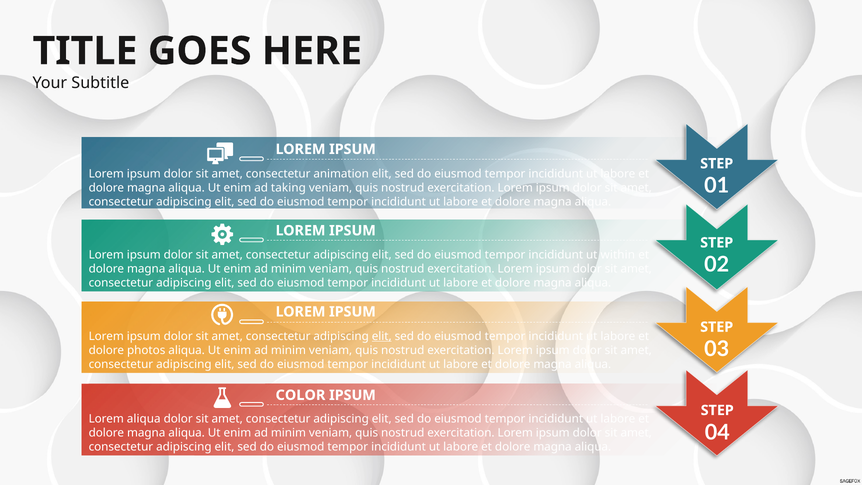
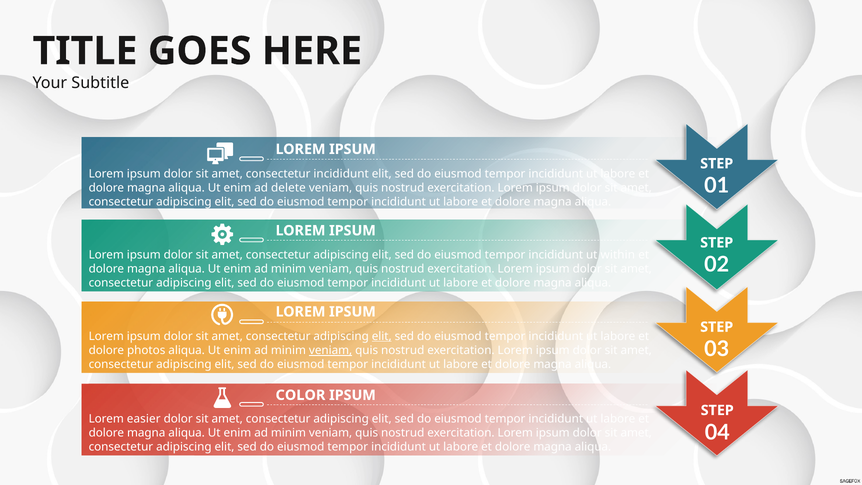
consectetur animation: animation -> incididunt (341, 174)
taking: taking -> delete (288, 188)
veniam underline: none -> present (331, 350)
Lorem aliqua: aliqua -> easier (144, 419)
